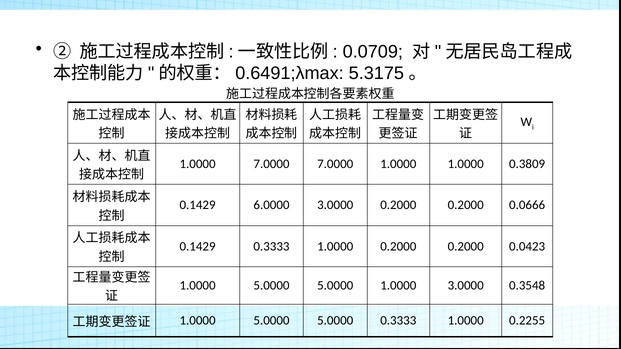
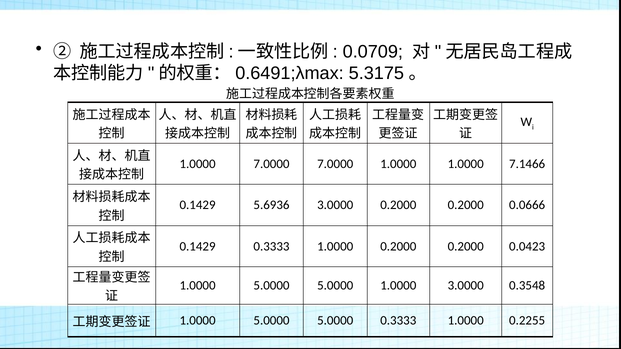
0.3809: 0.3809 -> 7.1466 (527, 164)
6.0000: 6.0000 -> 5.6936 (272, 205)
